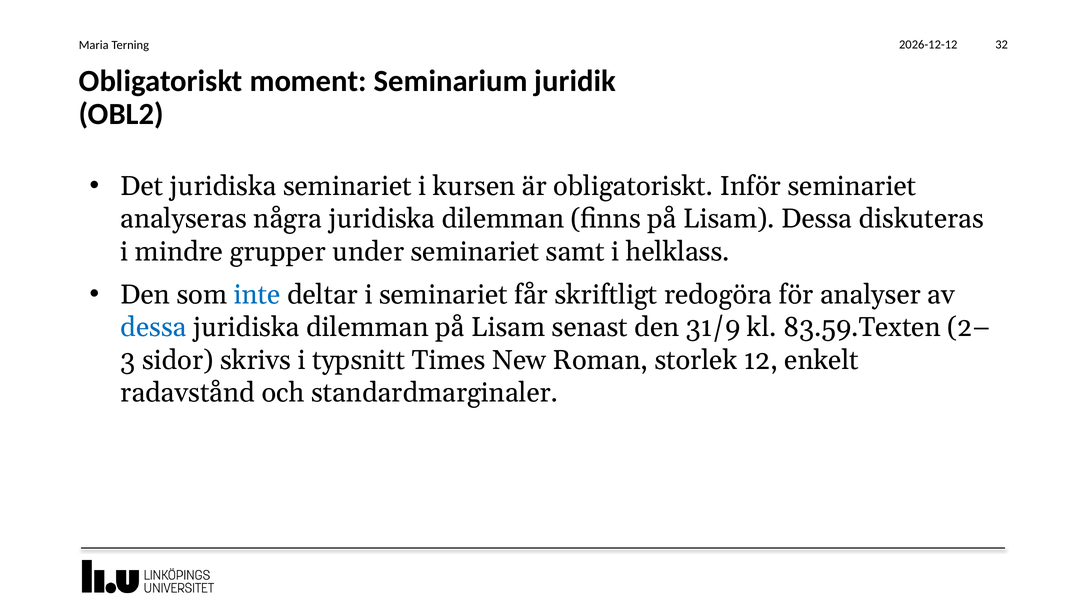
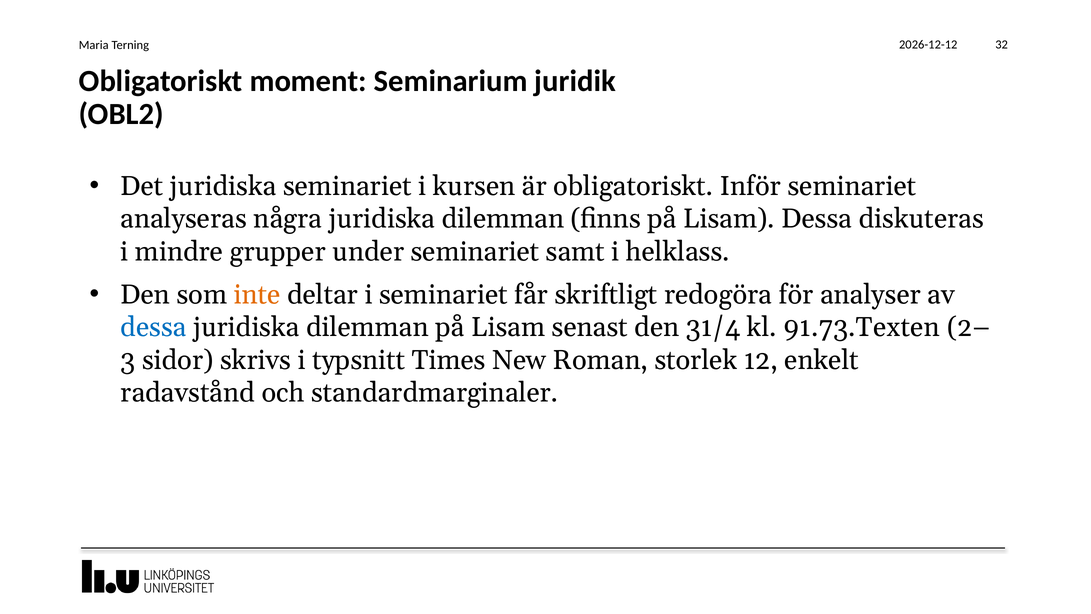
inte colour: blue -> orange (257, 295)
31/9: 31/9 -> 31/4 (713, 327)
83.59.Texten: 83.59.Texten -> 91.73.Texten (862, 327)
